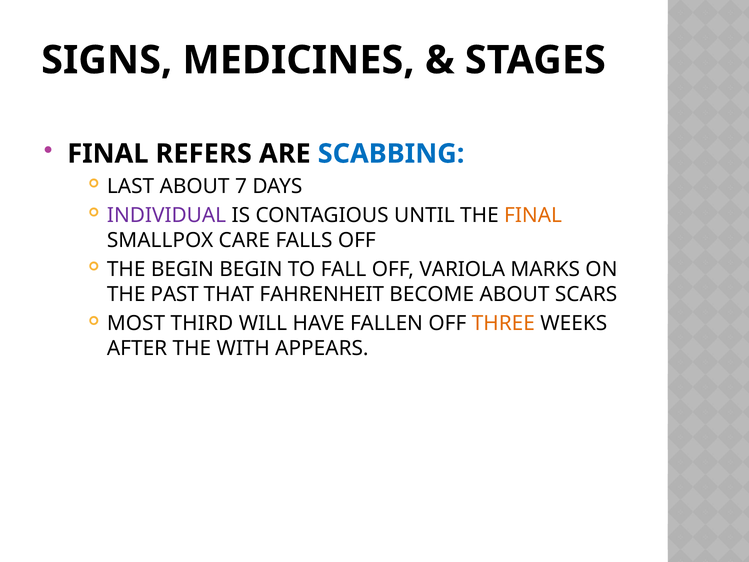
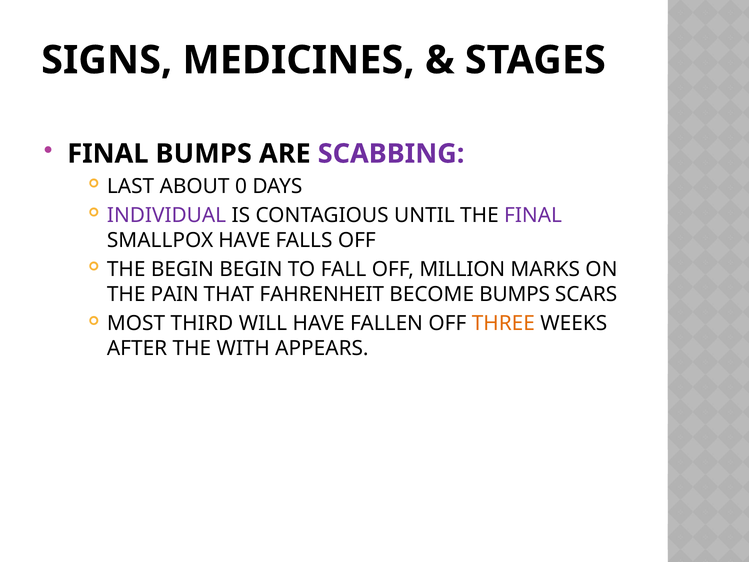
FINAL REFERS: REFERS -> BUMPS (204, 154)
SCABBING colour: blue -> purple (391, 154)
7: 7 -> 0 (241, 186)
FINAL colour: orange -> purple (533, 215)
SMALLPOX CARE: CARE -> HAVE (244, 240)
VARIOLA: VARIOLA -> MILLION (462, 269)
PAST: PAST -> PAIN (175, 294)
BECOME ABOUT: ABOUT -> BUMPS (515, 294)
